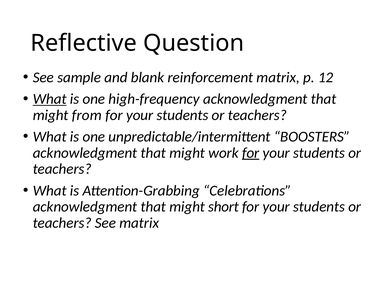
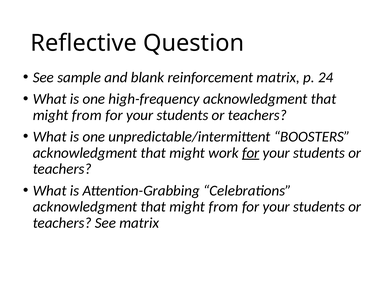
12: 12 -> 24 (326, 78)
What underline: present -> none (50, 99)
short: short -> from (223, 207)
